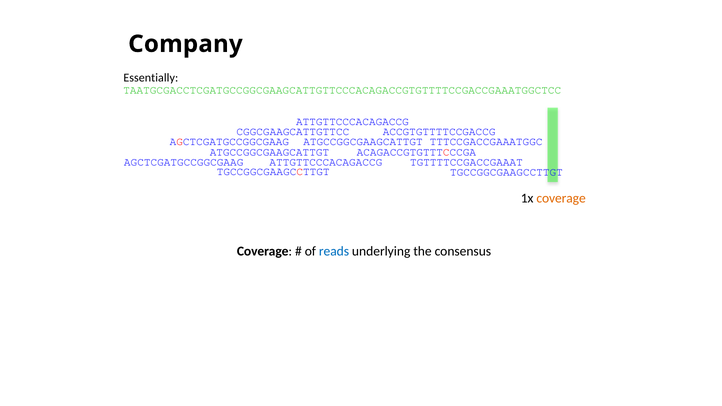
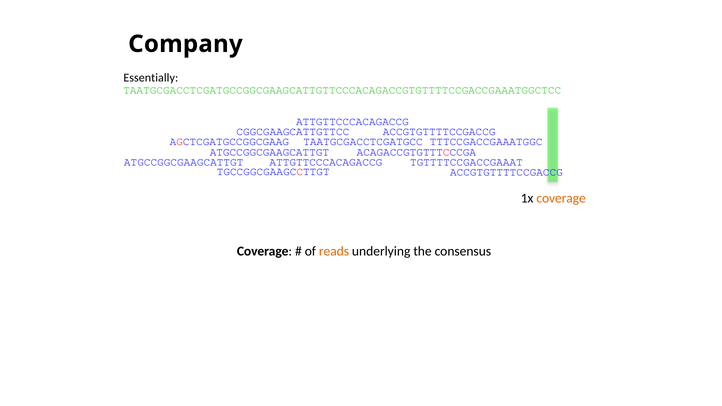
ATGCCGGCGAAGCATTGT: ATGCCGGCGAAGCATTGT -> TAATGCGACCTCGATGCC (363, 142)
AGCTCGATGCCGGCGAAG: AGCTCGATGCCGGCGAAG -> ATGCCGGCGAAGCATTGT (184, 162)
TGCCGGCGAAGCCTTGT: TGCCGGCGAAGCCTTGT -> ACCGTGTTTTCCGACCG (506, 172)
reads colour: blue -> orange (334, 251)
